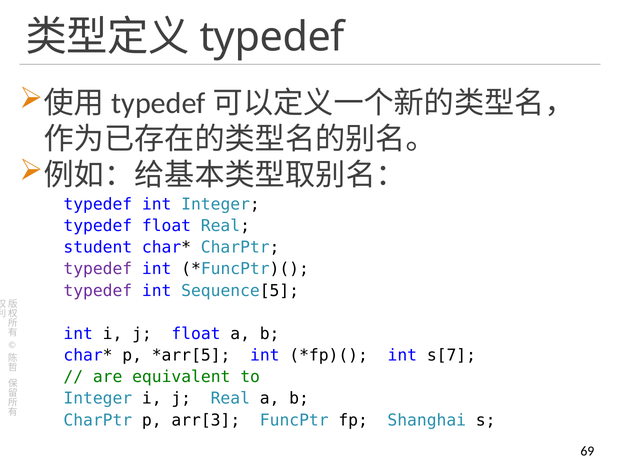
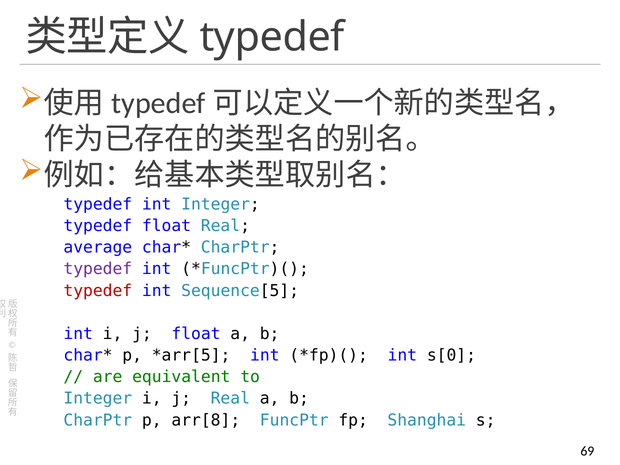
student: student -> average (98, 247)
typedef colour: purple -> red (98, 291)
s[7: s[7 -> s[0 (451, 355)
arr[3: arr[3 -> arr[8 (206, 420)
